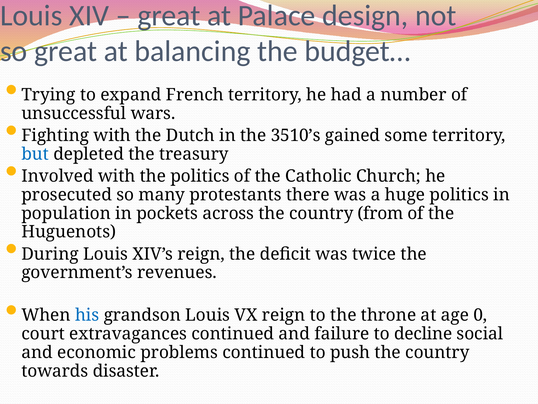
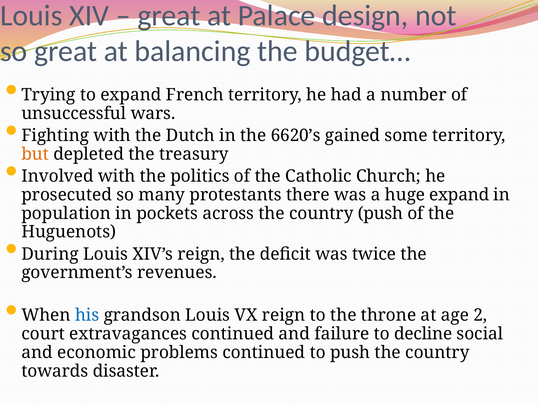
3510’s: 3510’s -> 6620’s (296, 135)
but colour: blue -> orange (35, 154)
huge politics: politics -> expand (459, 195)
country from: from -> push (380, 213)
0: 0 -> 2 (480, 315)
